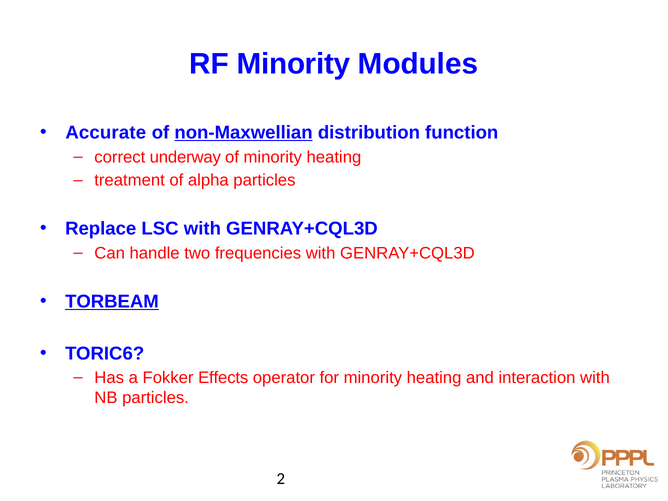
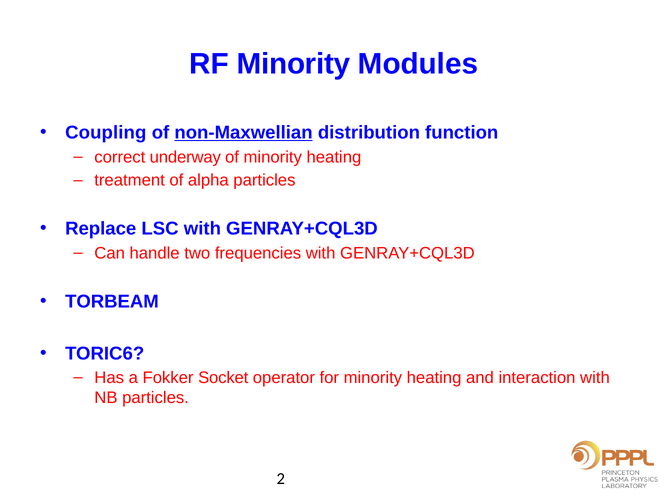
Accurate: Accurate -> Coupling (106, 133)
TORBEAM underline: present -> none (112, 302)
Effects: Effects -> Socket (223, 378)
